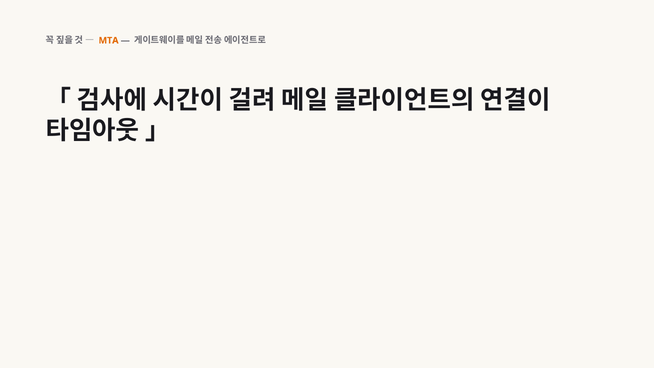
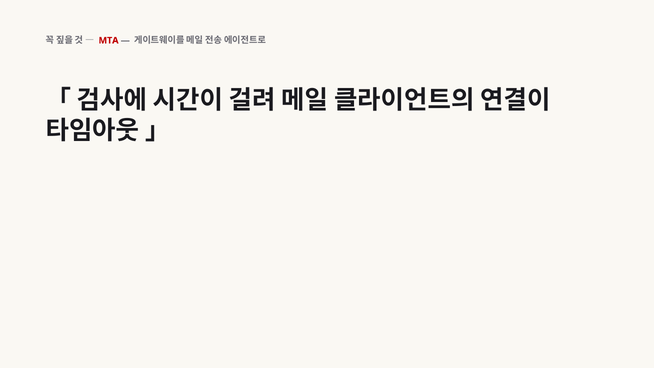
MTA colour: orange -> red (109, 40)
